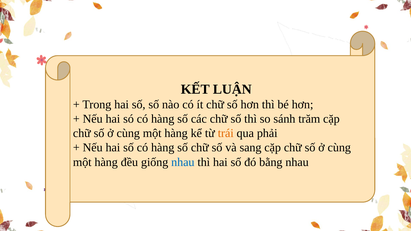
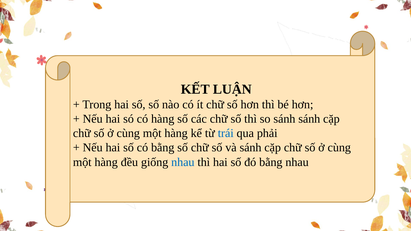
sánh trăm: trăm -> sánh (309, 119)
trái colour: orange -> blue (226, 133)
số có hàng: hàng -> bằng (163, 148)
và sang: sang -> sánh (251, 148)
